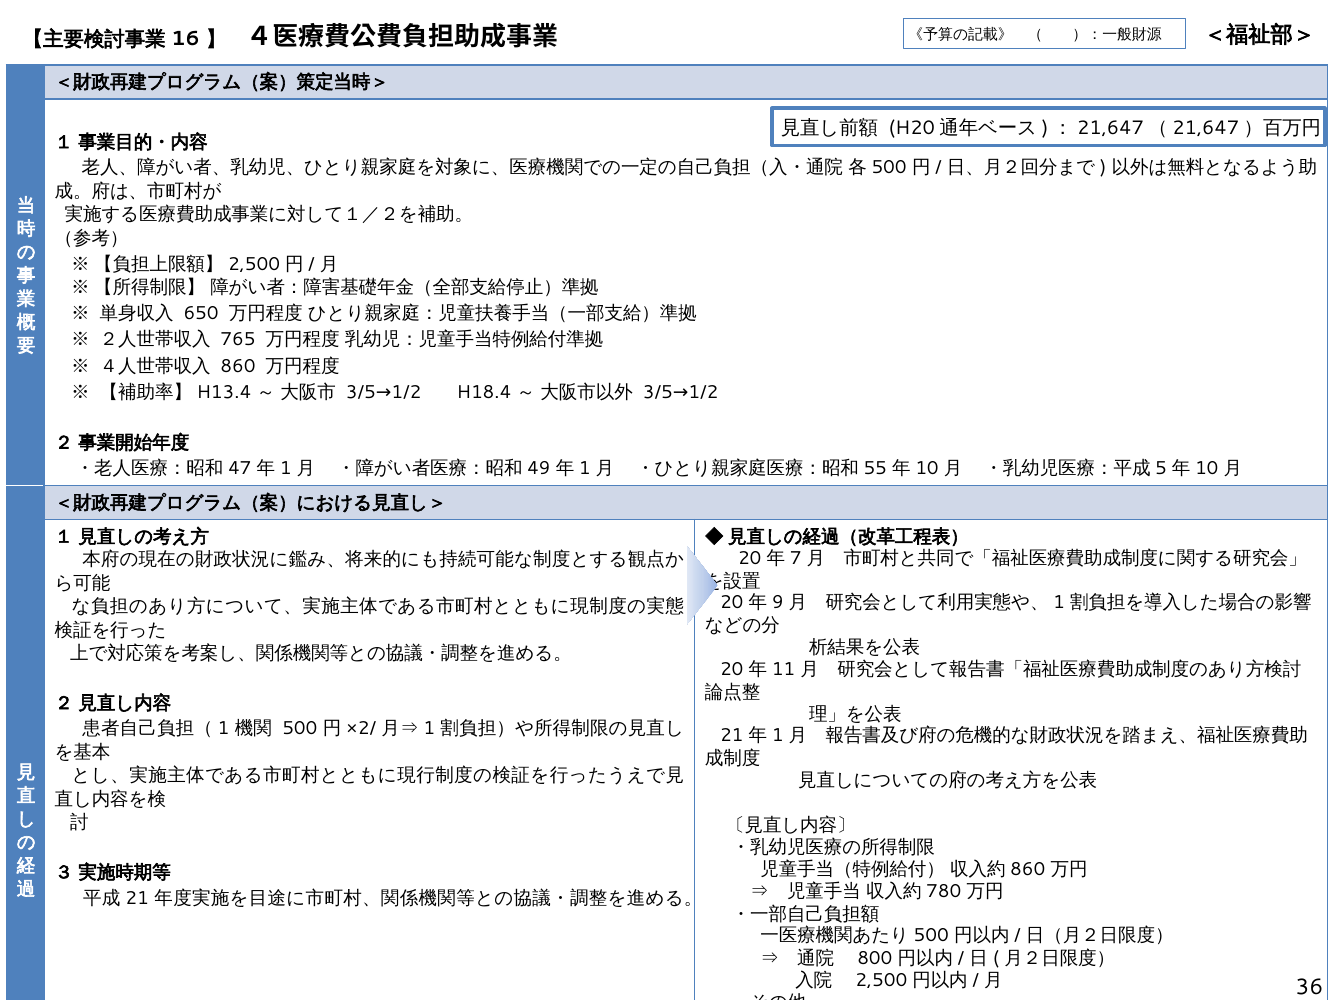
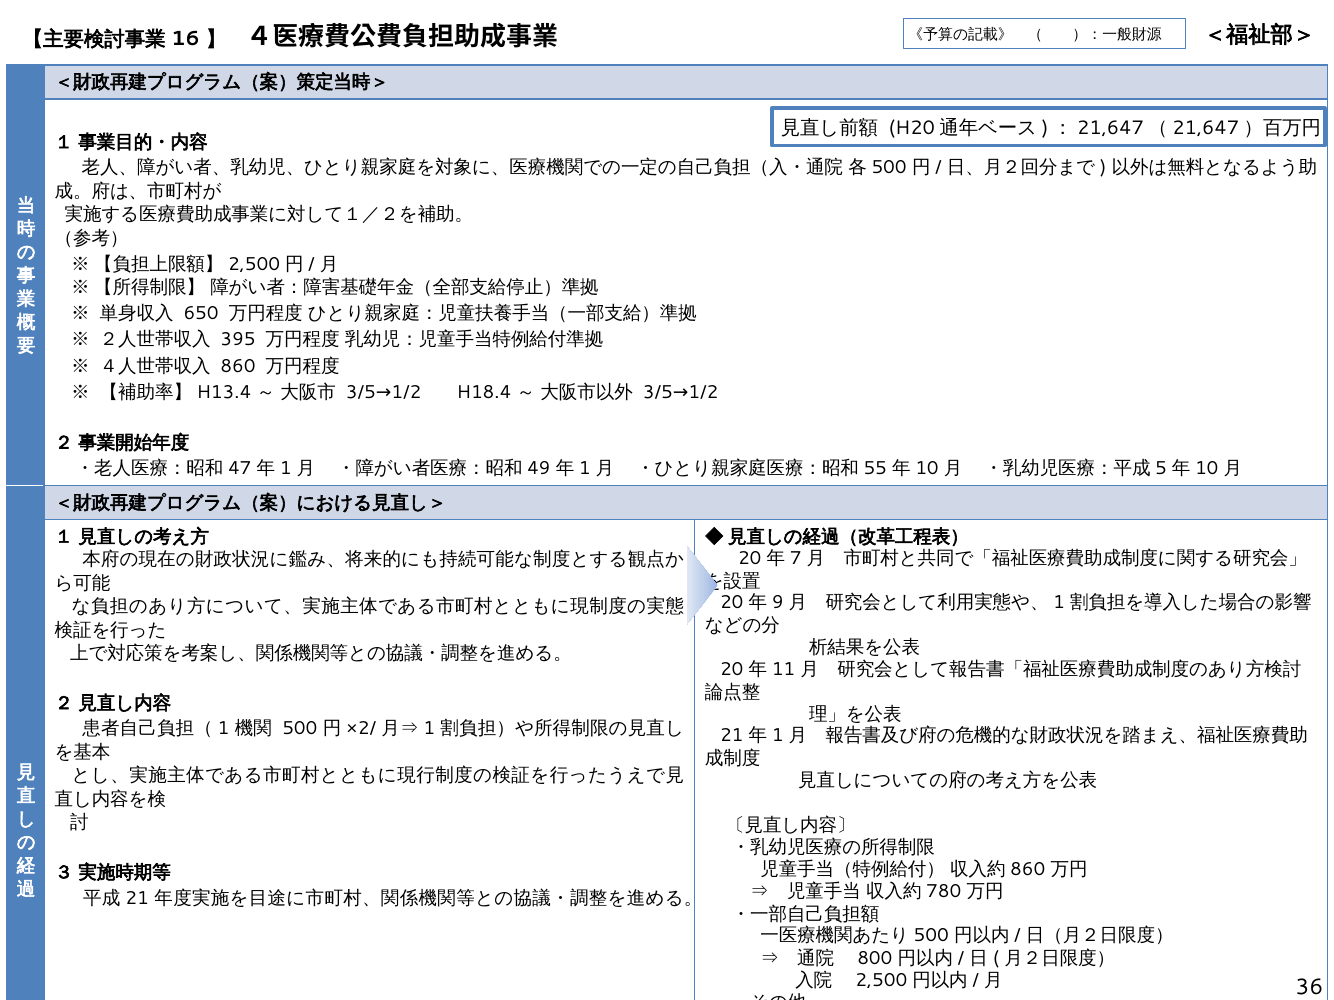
765: 765 -> 395 (238, 340)
